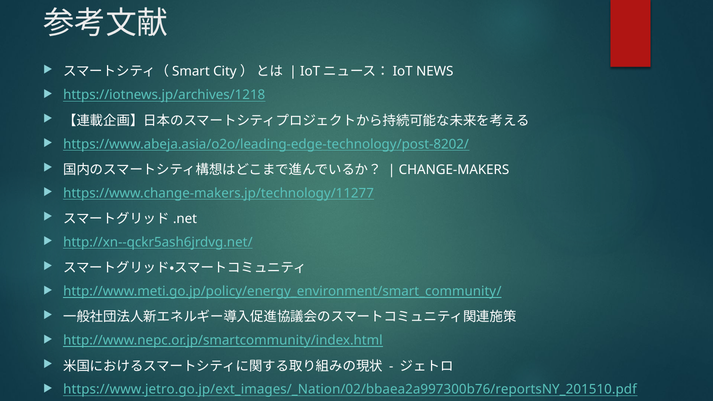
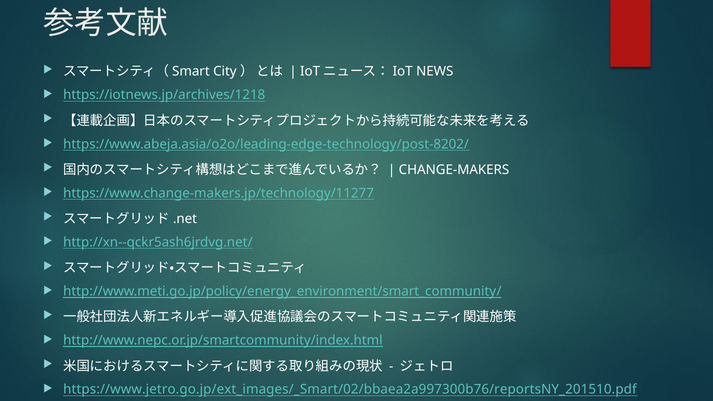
https://www.jetro.go.jp/ext_images/_Nation/02/bbaea2a997300b76/reportsNY_201510.pdf: https://www.jetro.go.jp/ext_images/_Nation/02/bbaea2a997300b76/reportsNY_201510.pdf -> https://www.jetro.go.jp/ext_images/_Smart/02/bbaea2a997300b76/reportsNY_201510.pdf (350, 390)
